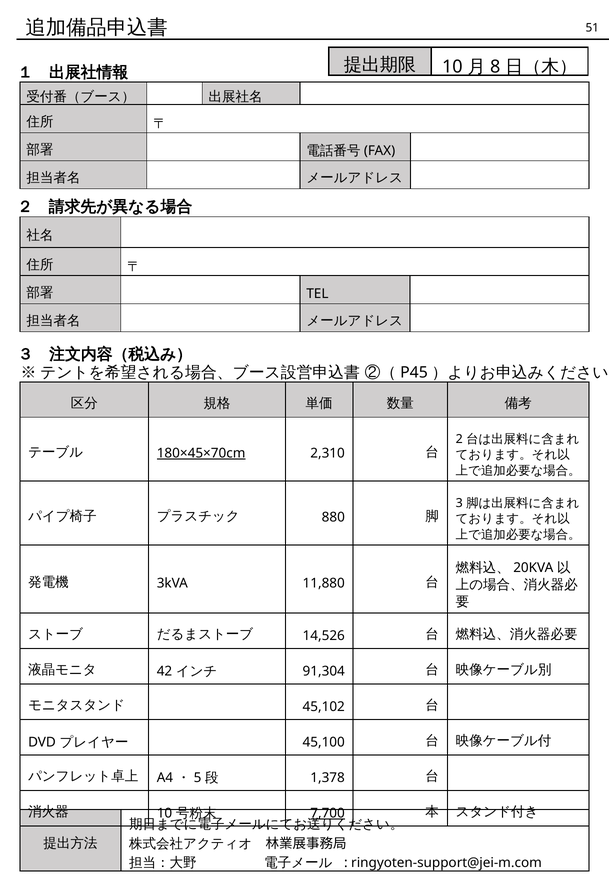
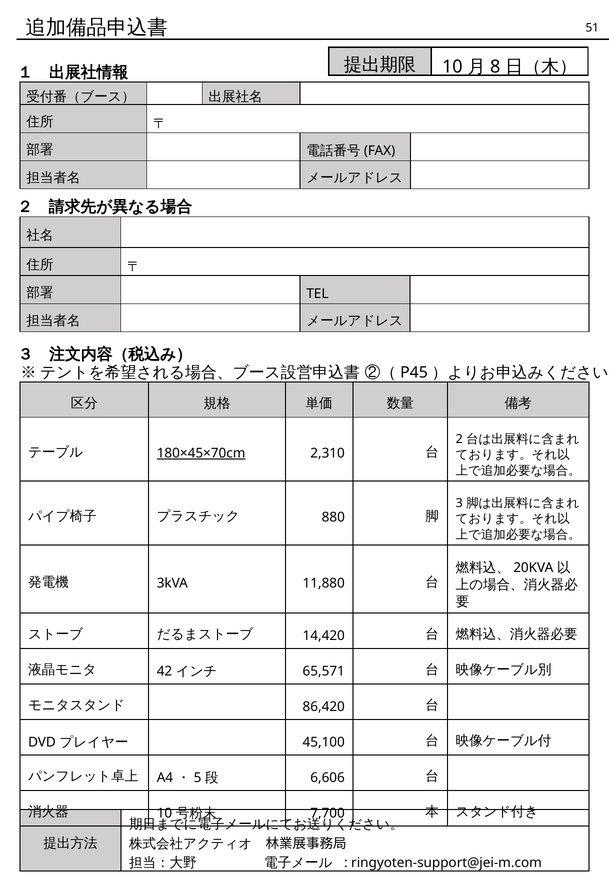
14,526: 14,526 -> 14,420 (324, 636)
91,304: 91,304 -> 65,571 (324, 671)
45,102: 45,102 -> 86,420 (324, 707)
1,378: 1,378 -> 6,606 (328, 777)
7,700 underline: present -> none (328, 813)
